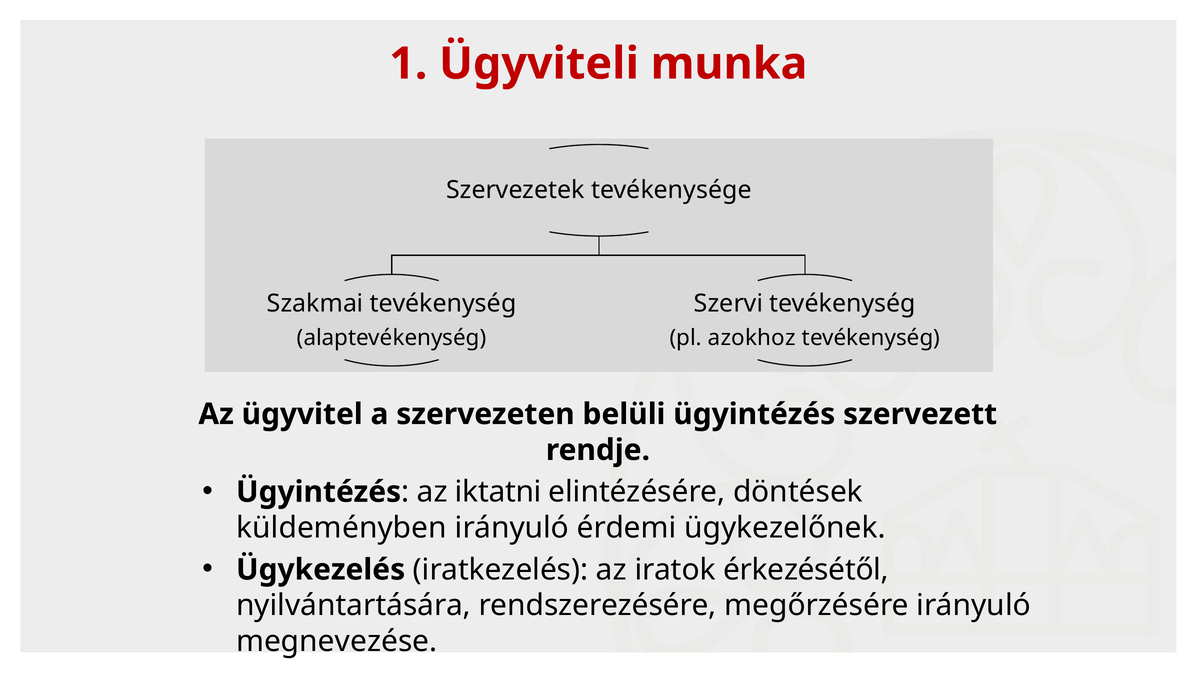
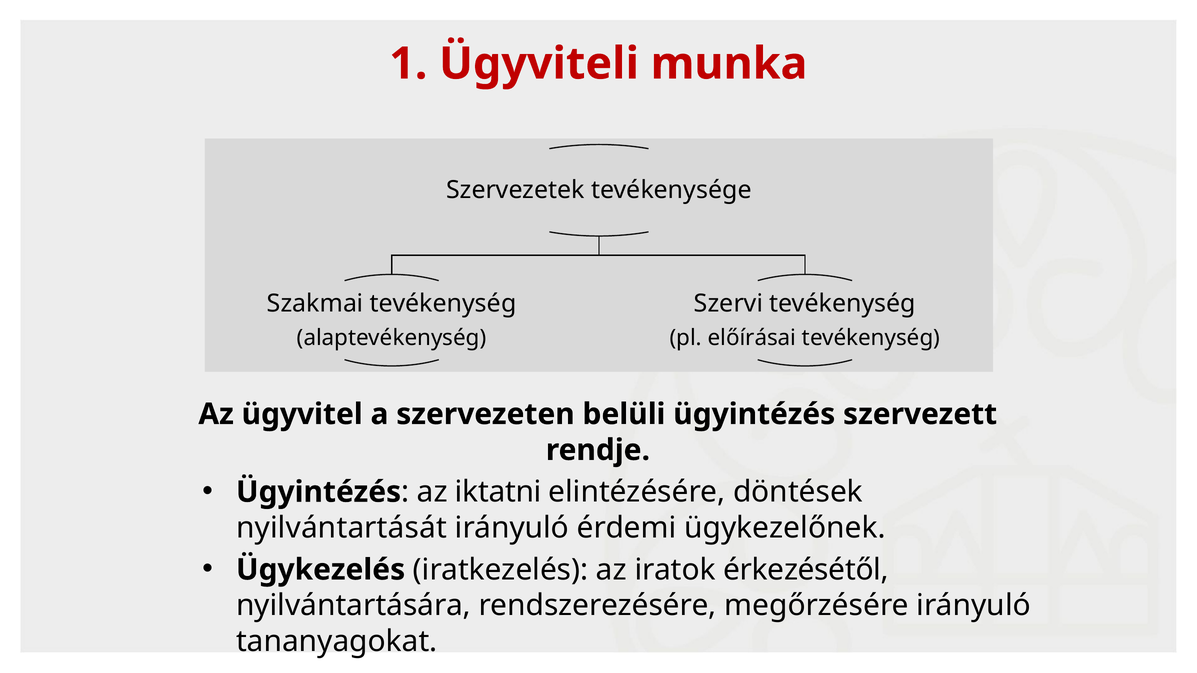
azokhoz: azokhoz -> előírásai (752, 338)
küldeményben: küldeményben -> nyilvántartását (341, 528)
megnevezése: megnevezése -> tananyagokat (337, 642)
